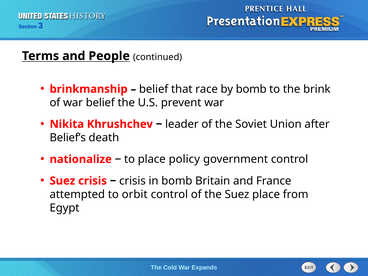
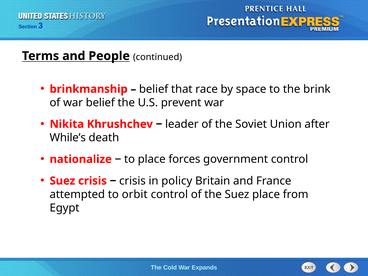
by bomb: bomb -> space (251, 89)
Belief’s: Belief’s -> While’s (68, 138)
policy: policy -> forces (184, 159)
in bomb: bomb -> policy (177, 181)
